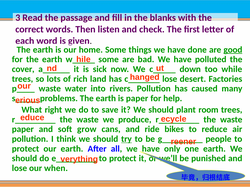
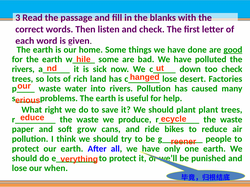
cover: cover -> rivers (23, 69)
too while: while -> check (232, 69)
is paper: paper -> useful (137, 99)
plant room: room -> plant (208, 110)
try underline: present -> none (126, 139)
